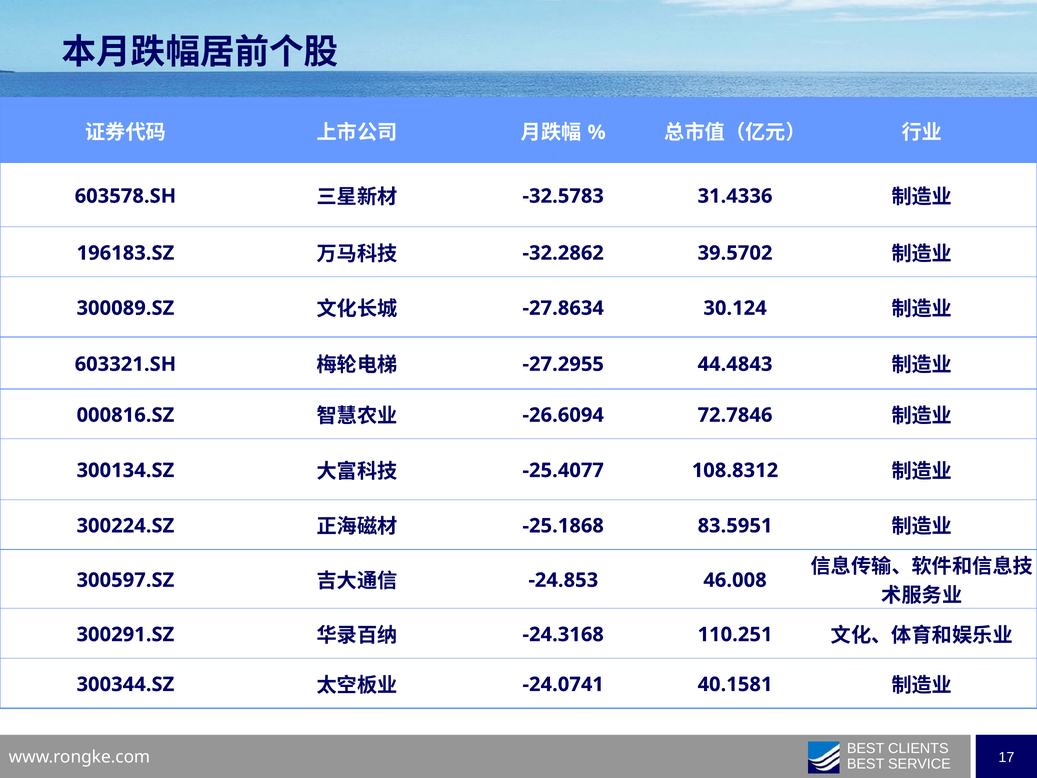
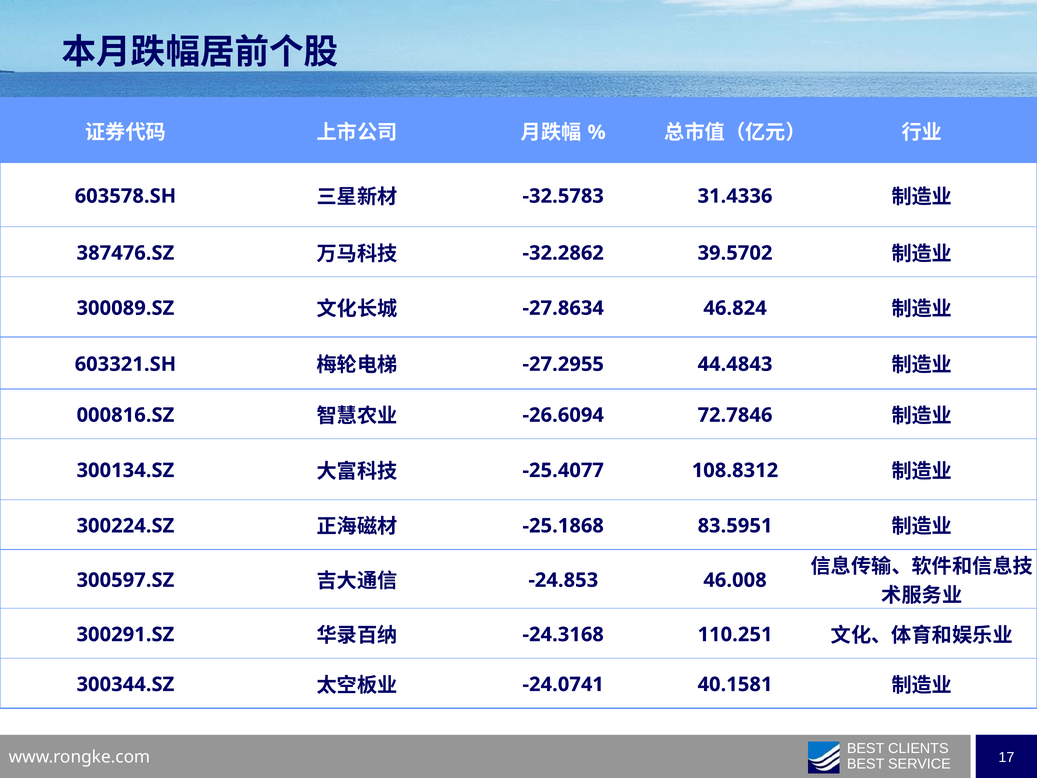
196183.SZ: 196183.SZ -> 387476.SZ (125, 253)
30.124: 30.124 -> 46.824 (735, 308)
